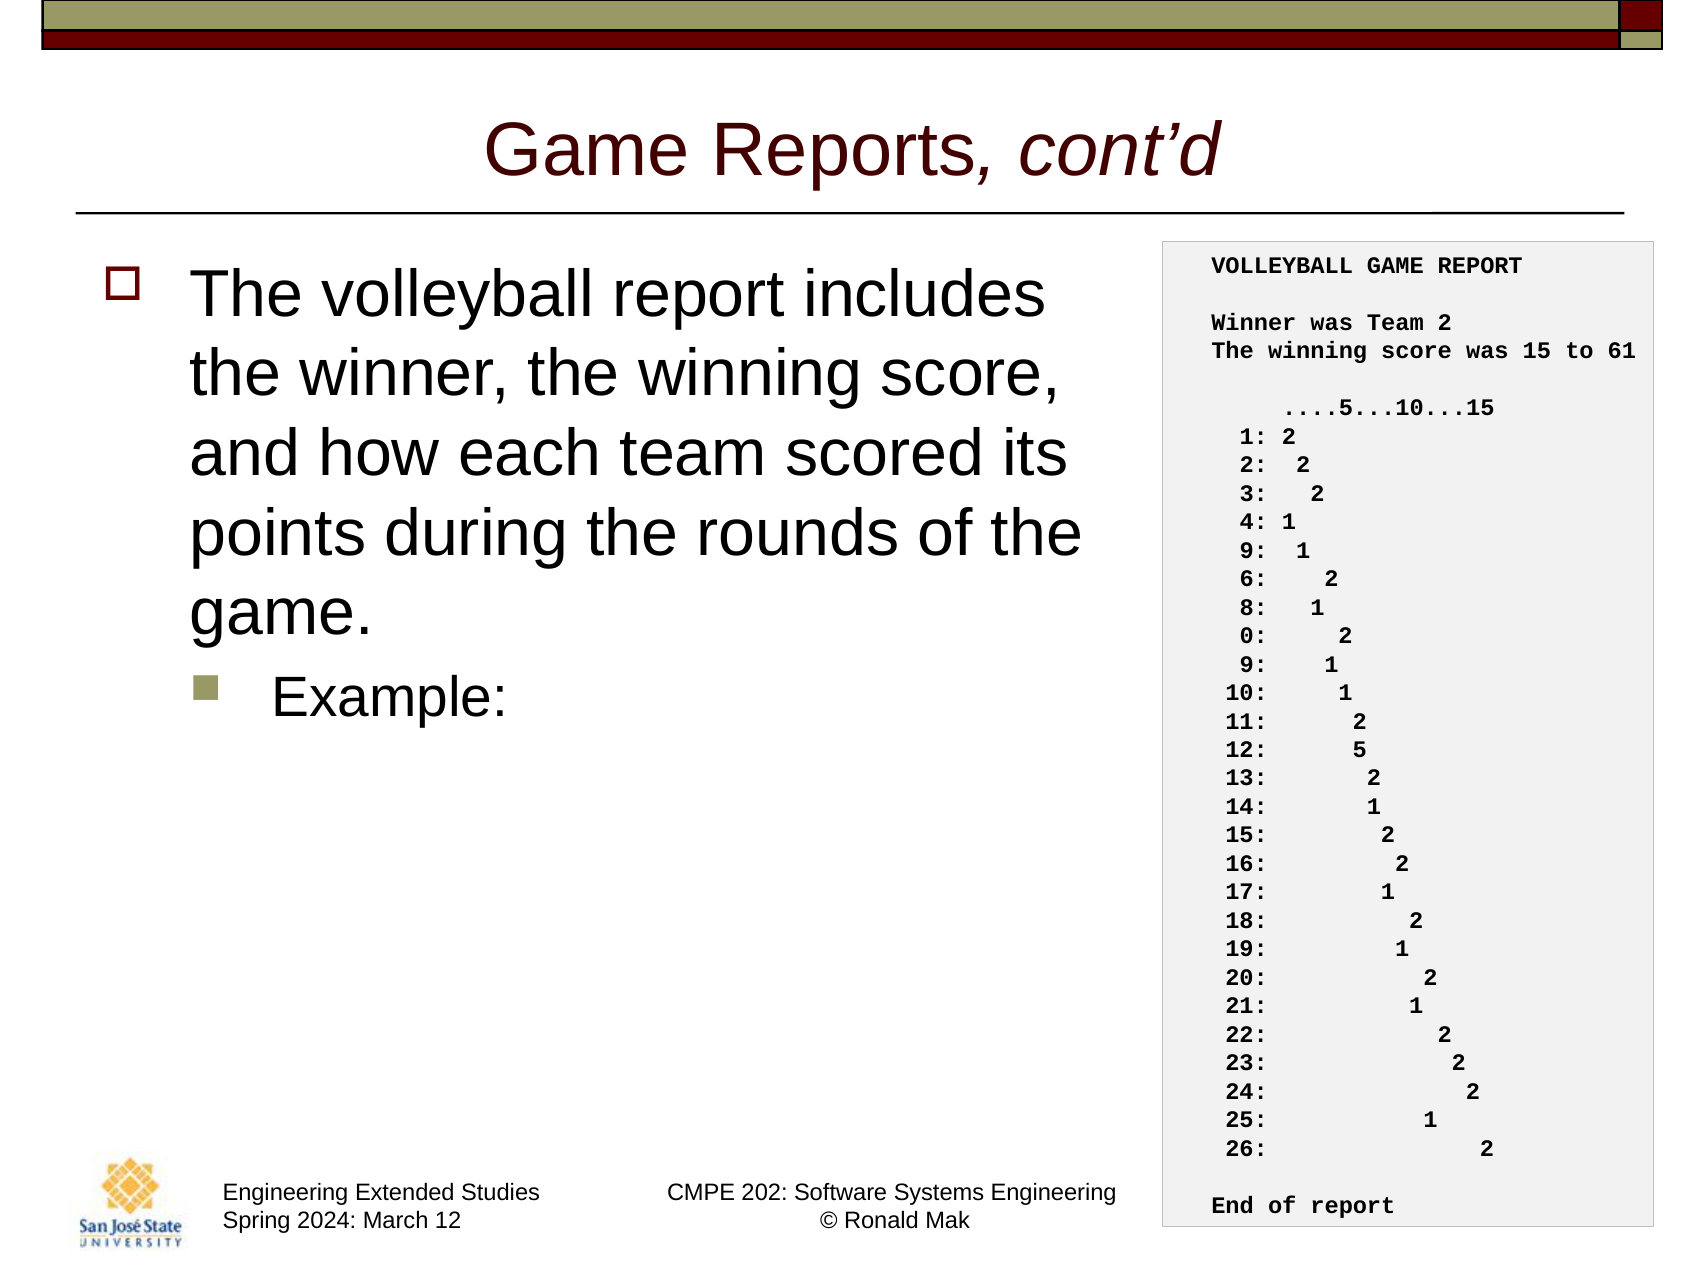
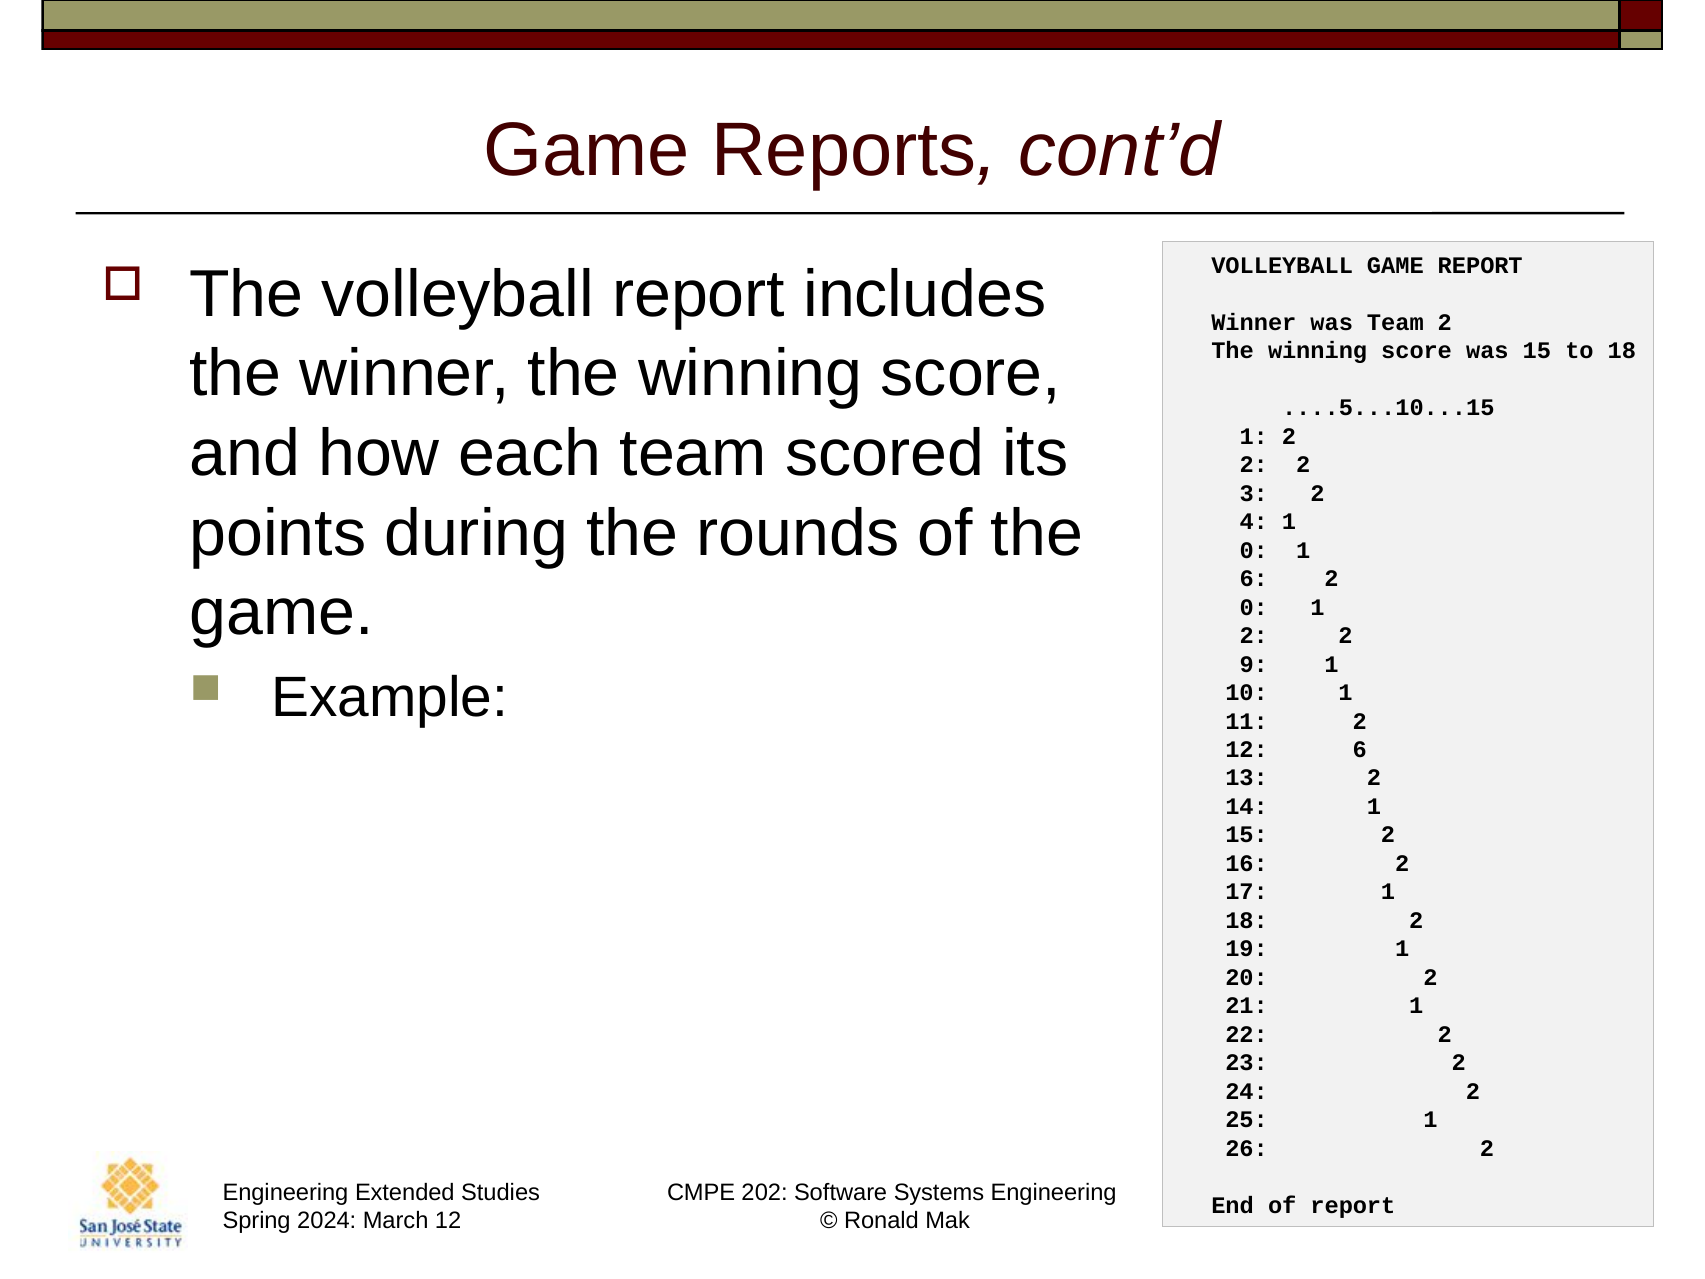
to 61: 61 -> 18 (1622, 351)
9: 9 -> 0 (1254, 550)
8: 8 -> 0 (1254, 607)
0: 0 -> 2 (1254, 636)
12 5: 5 -> 6 (1360, 750)
